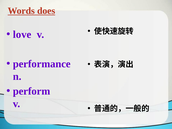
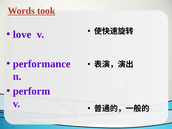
does: does -> took (46, 11)
